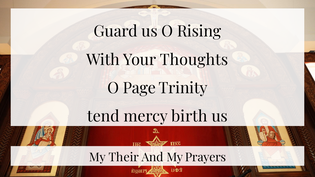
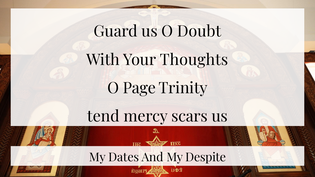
Rising: Rising -> Doubt (199, 32)
birth: birth -> scars (190, 117)
Their: Their -> Dates (124, 158)
Prayers: Prayers -> Despite (206, 158)
